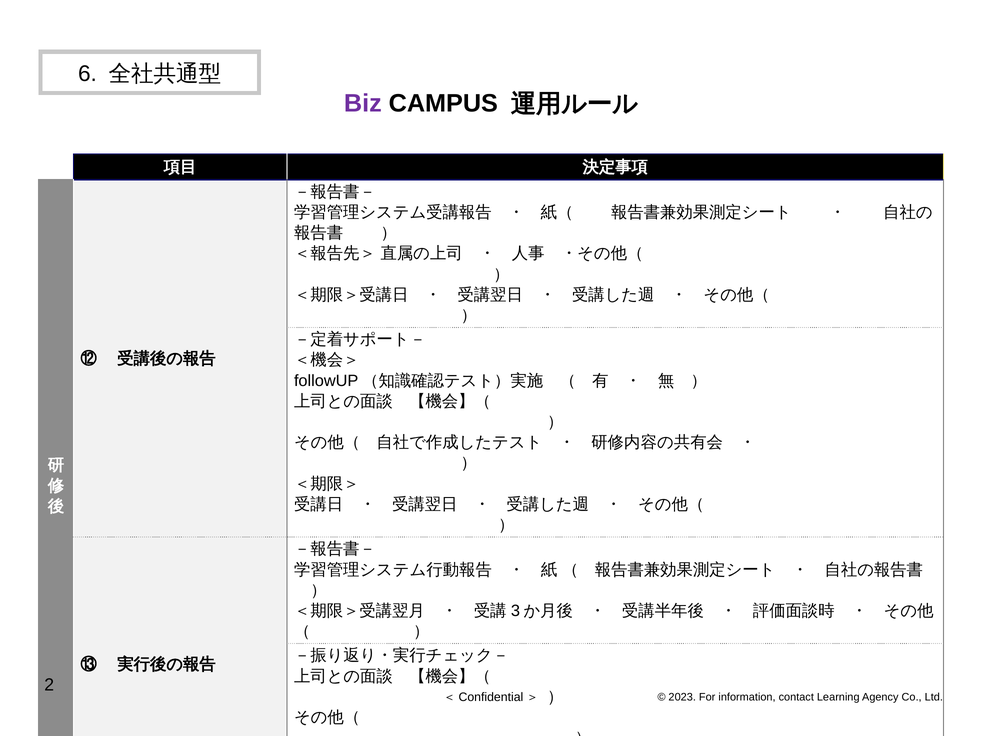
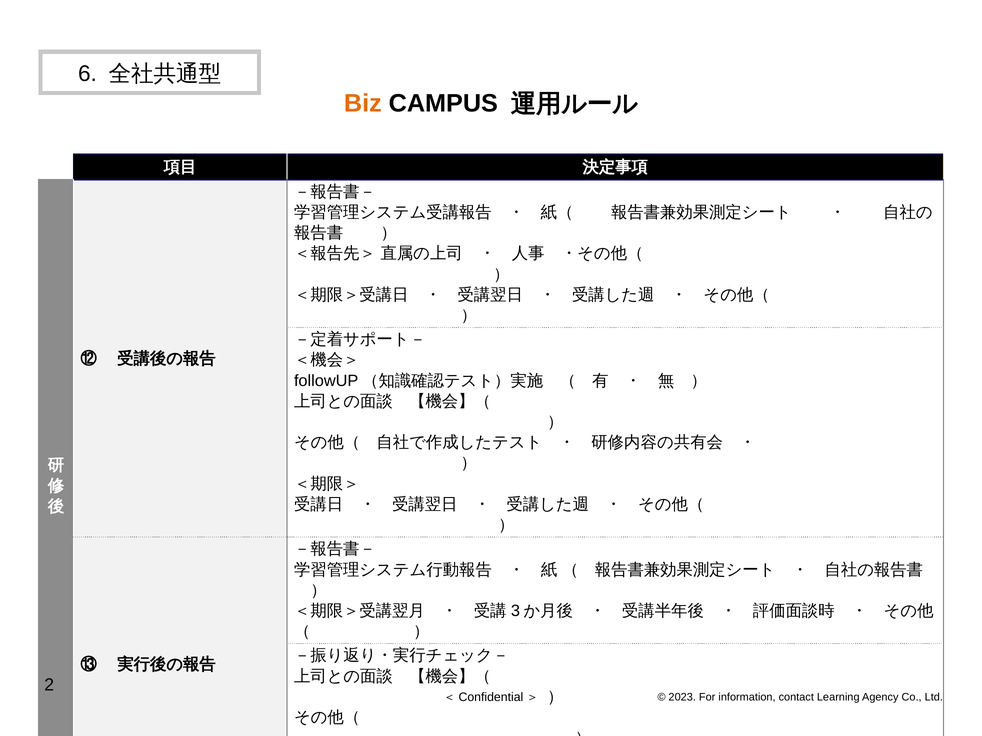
Biz colour: purple -> orange (363, 104)
